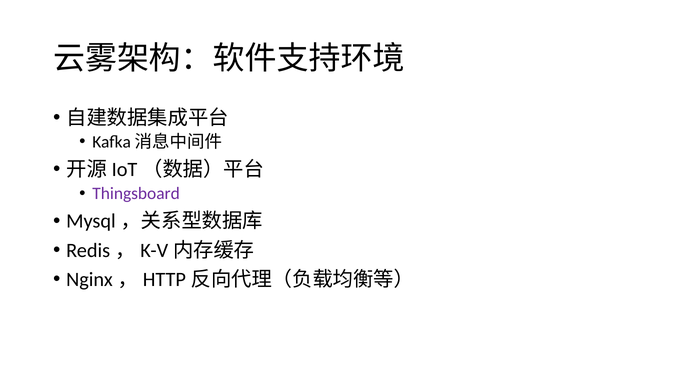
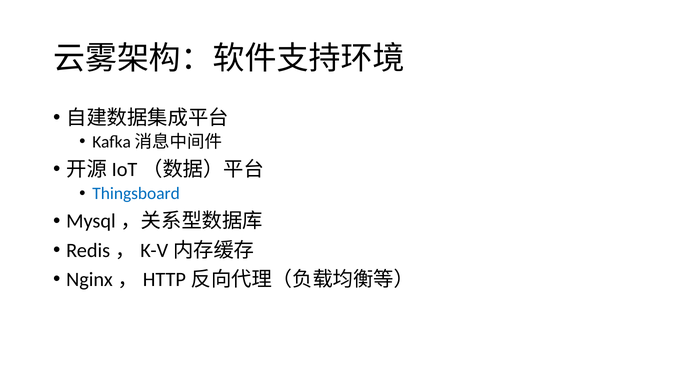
Thingsboard colour: purple -> blue (136, 194)
